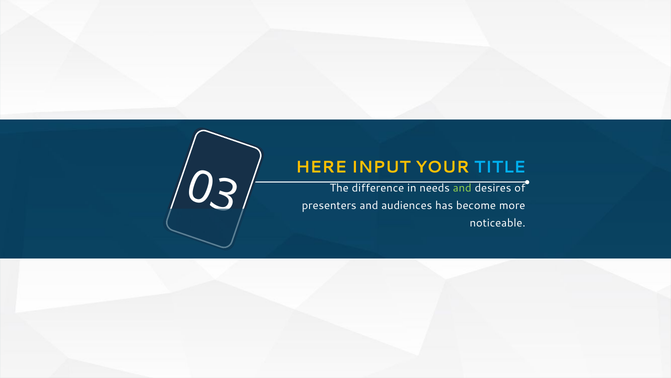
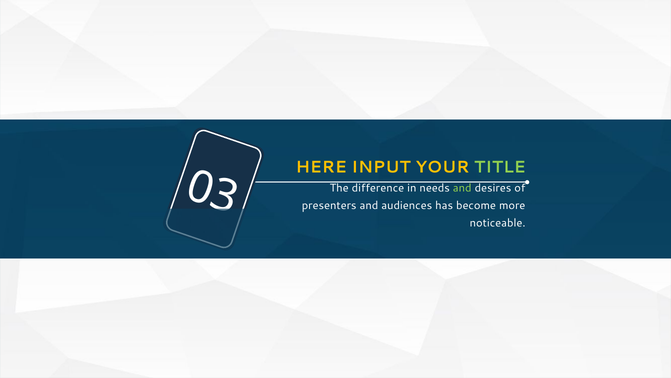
TITLE colour: light blue -> light green (500, 167)
